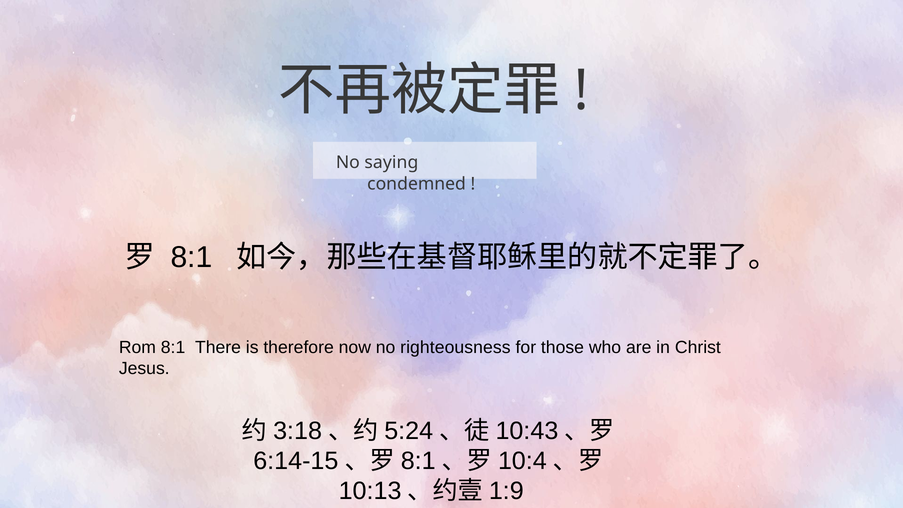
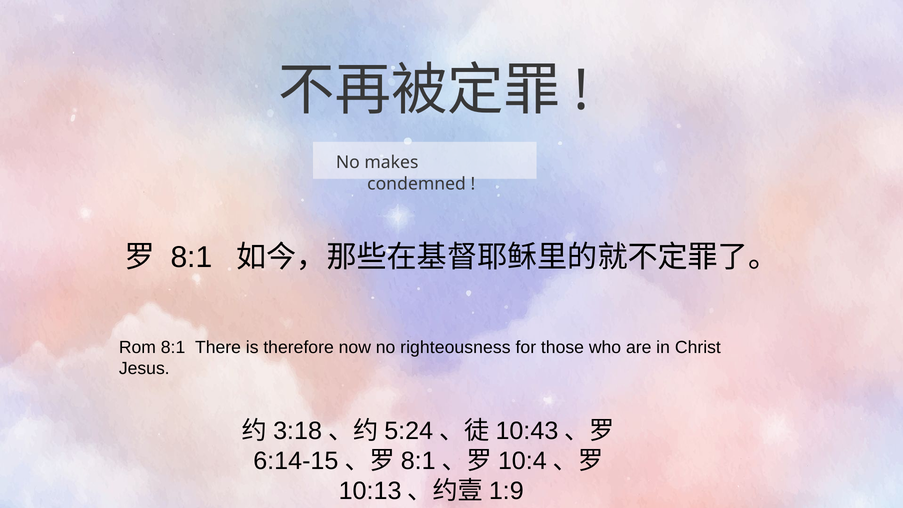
saying: saying -> makes (391, 163)
